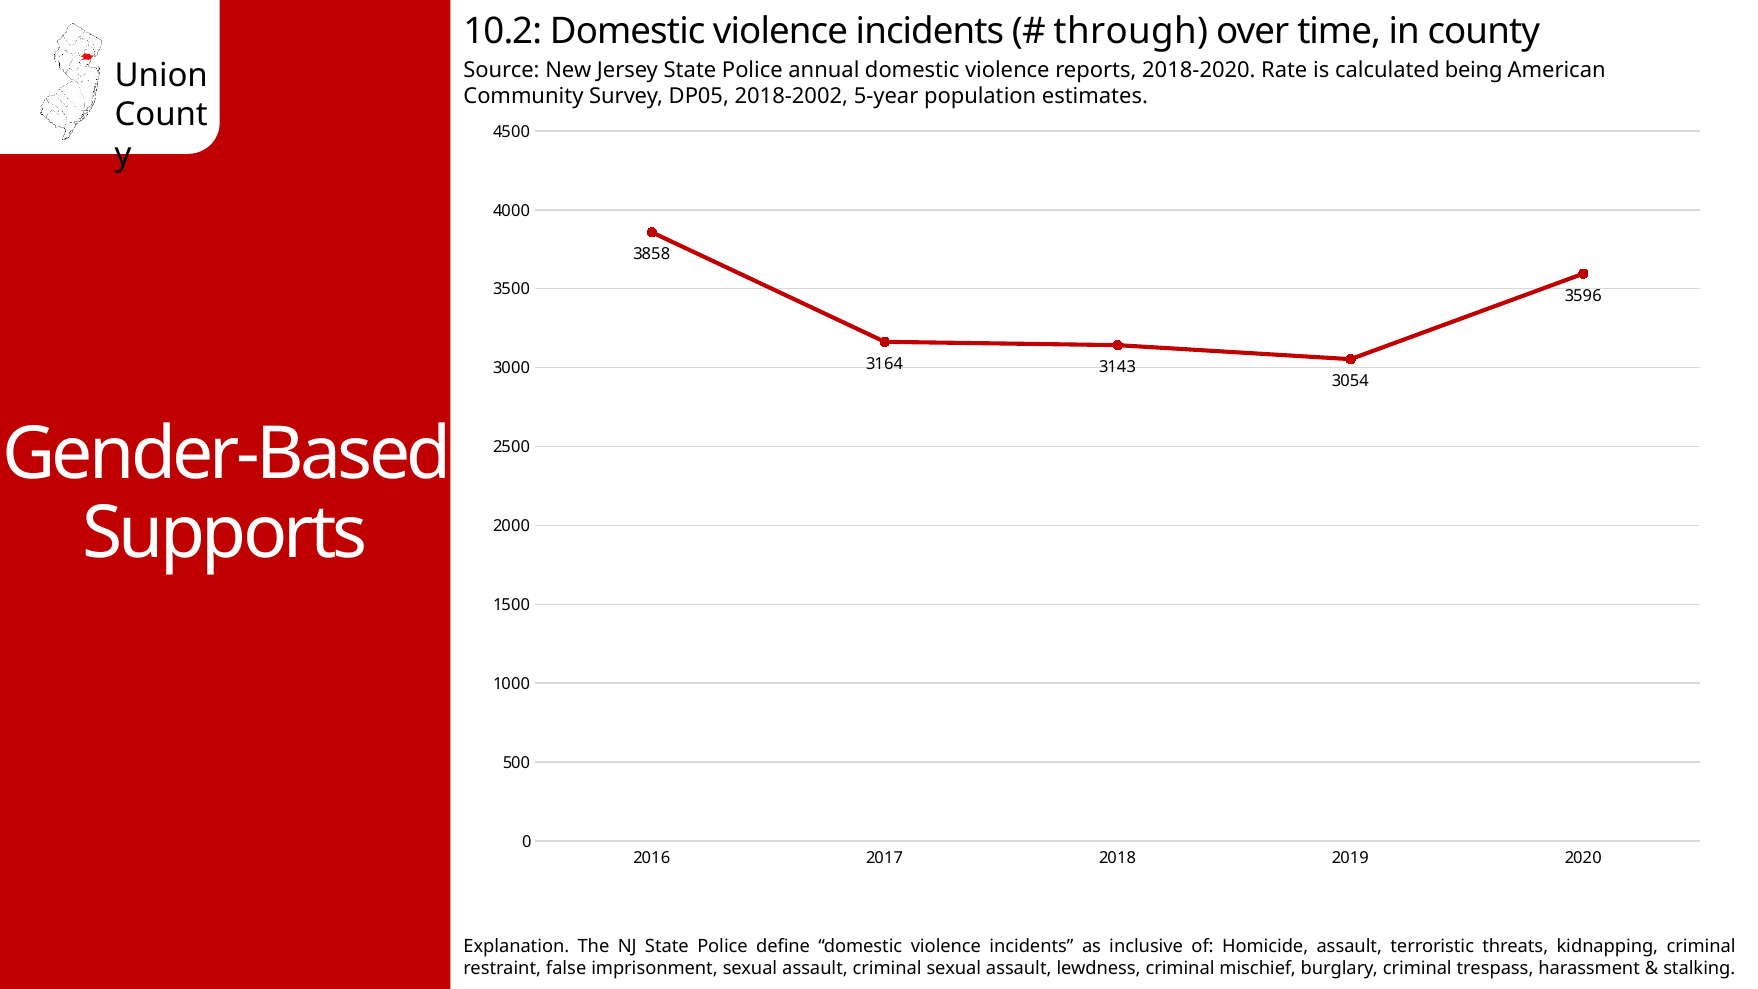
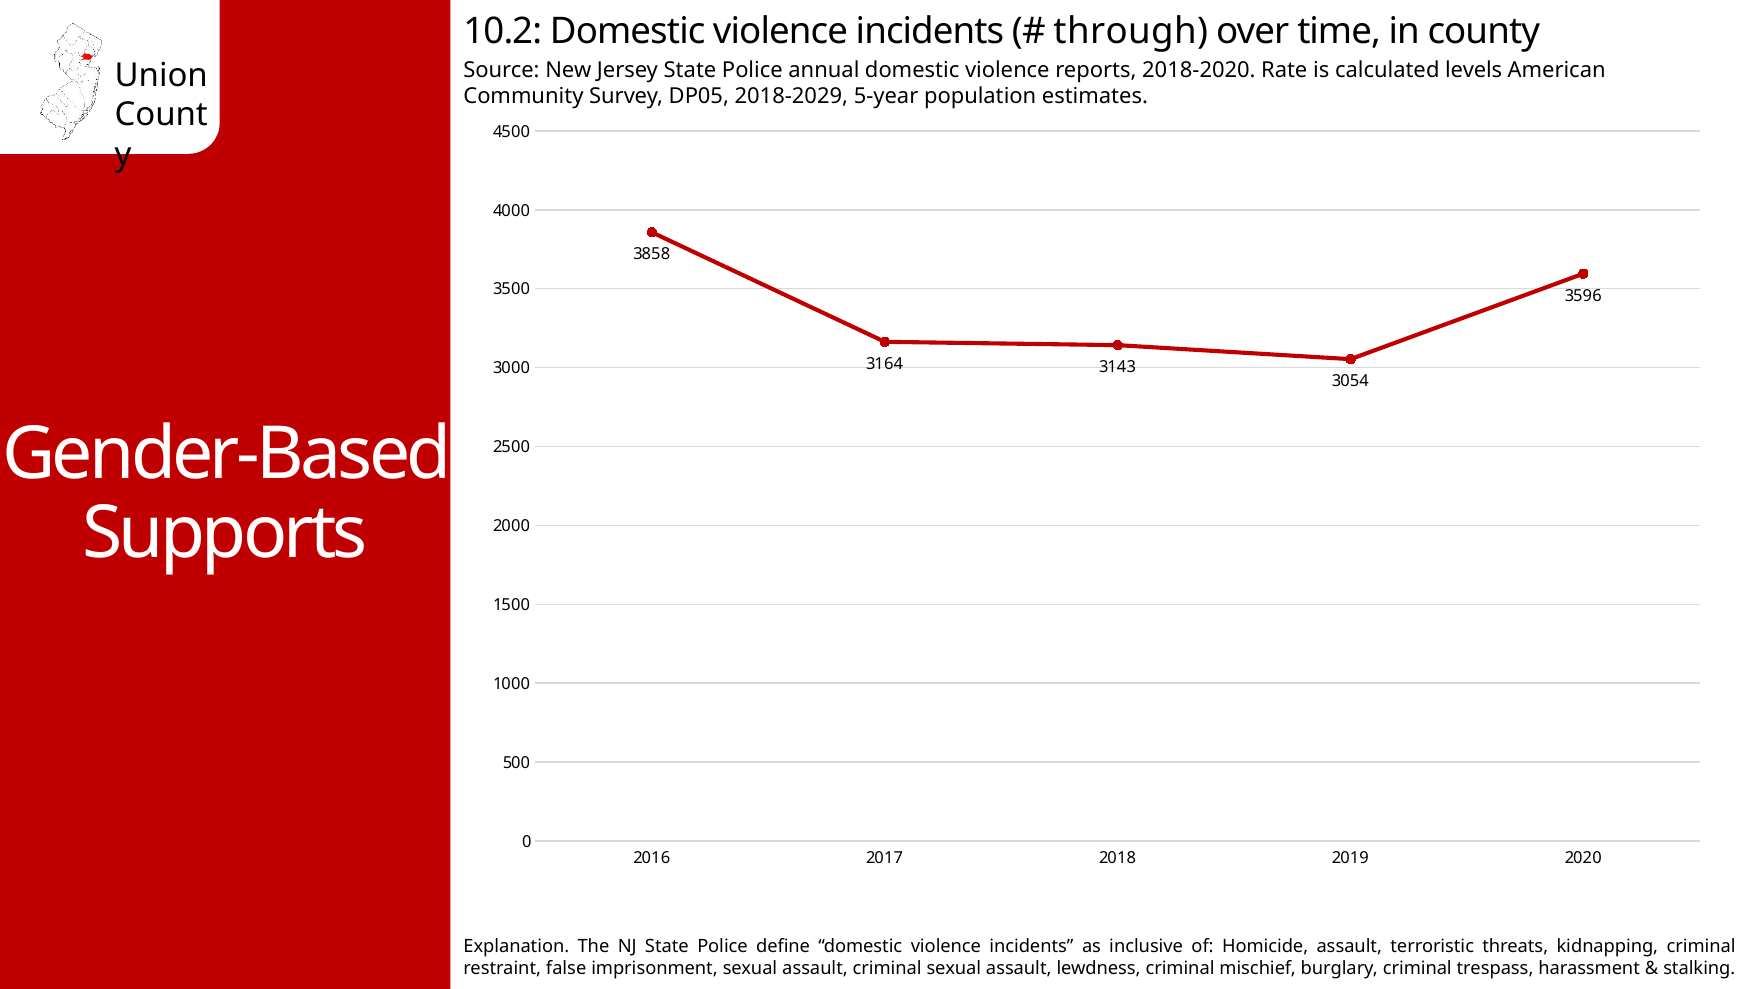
being: being -> levels (1474, 70)
2018-2002: 2018-2002 -> 2018-2029 (791, 96)
